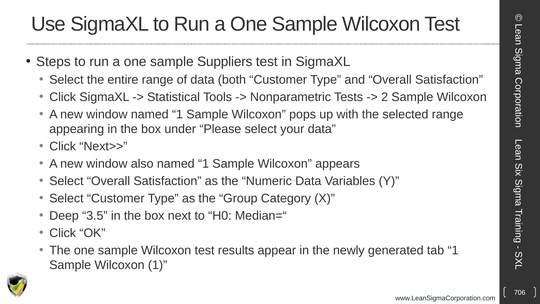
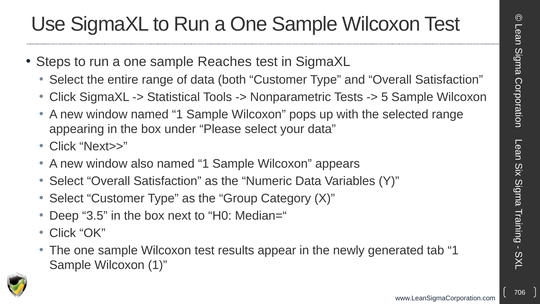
Suppliers: Suppliers -> Reaches (225, 62)
2: 2 -> 5 (385, 97)
